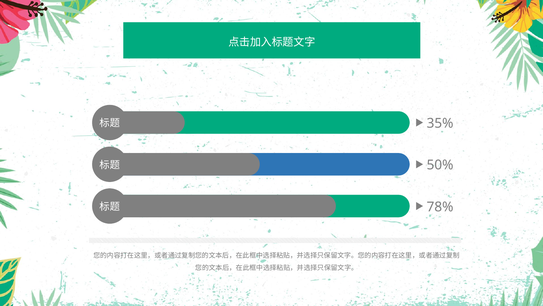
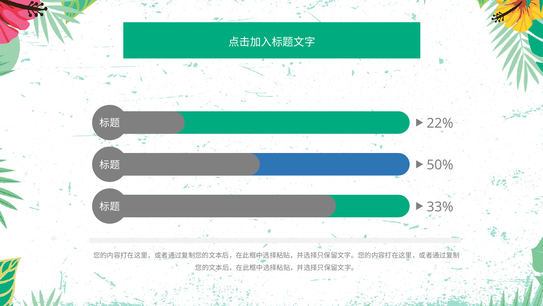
35%: 35% -> 22% (440, 123)
78%: 78% -> 33% (440, 207)
